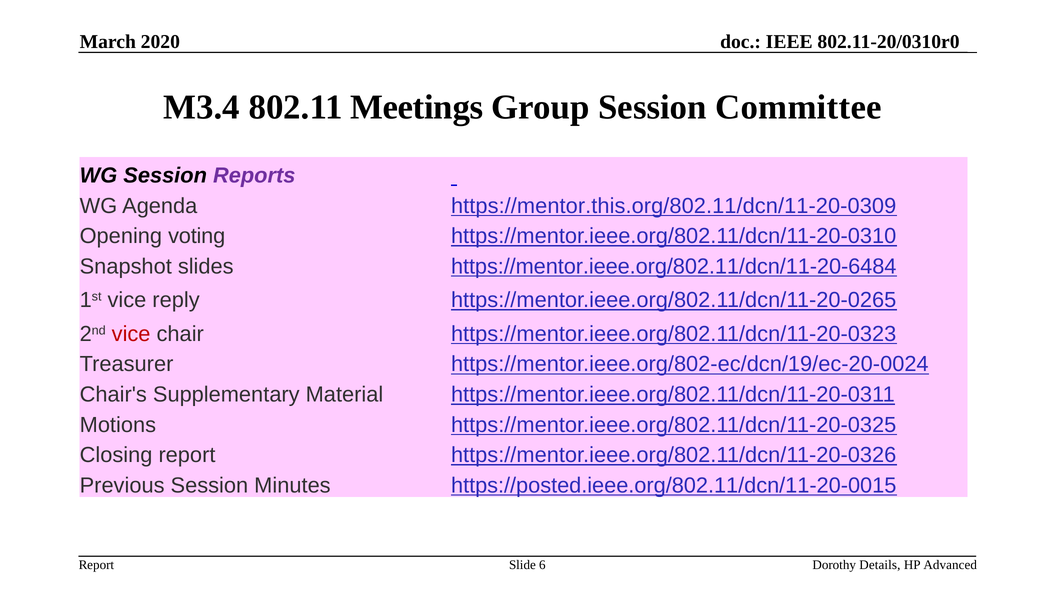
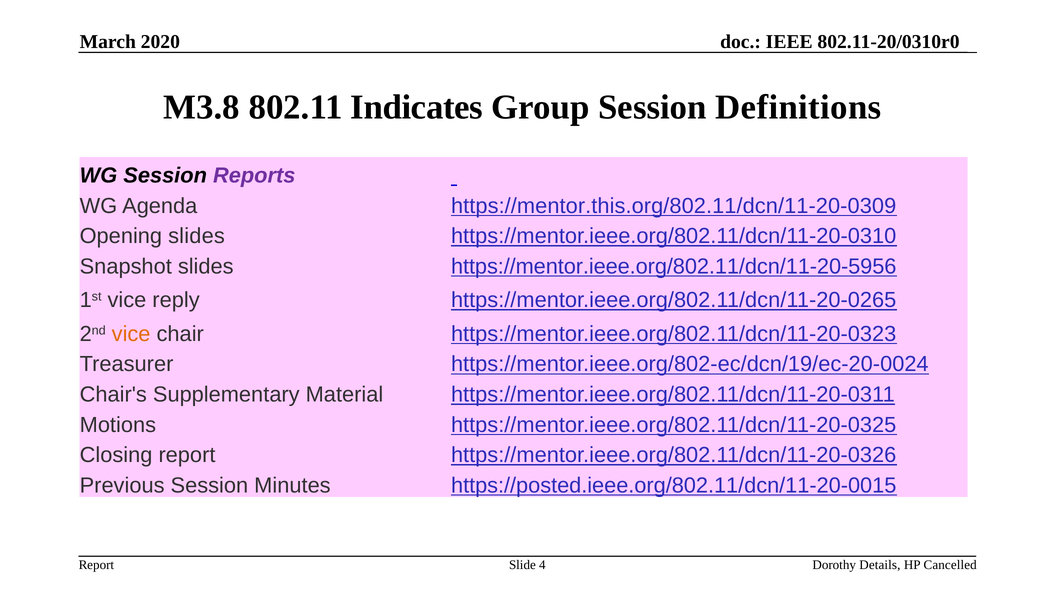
M3.4: M3.4 -> M3.8 (202, 107)
Meetings: Meetings -> Indicates (417, 107)
Committee: Committee -> Definitions (798, 107)
Opening voting: voting -> slides (197, 236)
https://mentor.ieee.org/802.11/dcn/11-20-6484: https://mentor.ieee.org/802.11/dcn/11-20-6484 -> https://mentor.ieee.org/802.11/dcn/11-20-5956 (674, 266)
vice colour: red -> orange (131, 334)
6: 6 -> 4 (542, 564)
Advanced: Advanced -> Cancelled (950, 564)
